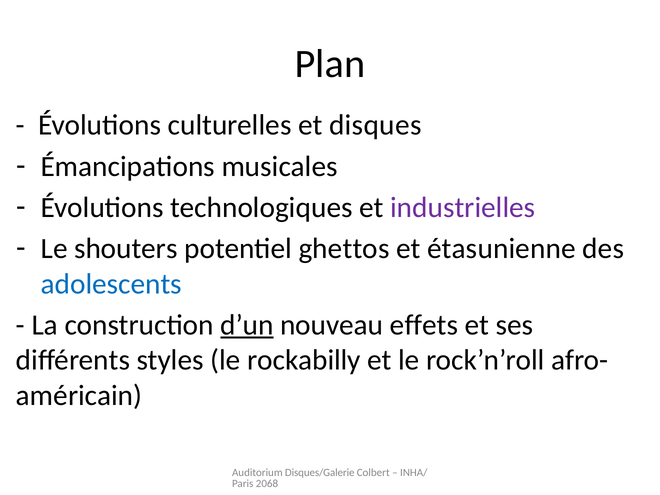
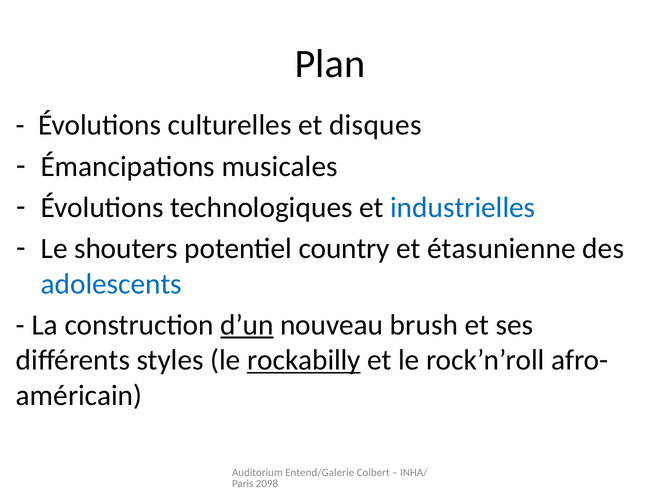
industrielles colour: purple -> blue (463, 208)
ghettos: ghettos -> country (344, 249)
effets: effets -> brush (424, 325)
rockabilly underline: none -> present (304, 360)
Disques/Galerie: Disques/Galerie -> Entend/Galerie (320, 473)
2068: 2068 -> 2098 (267, 484)
